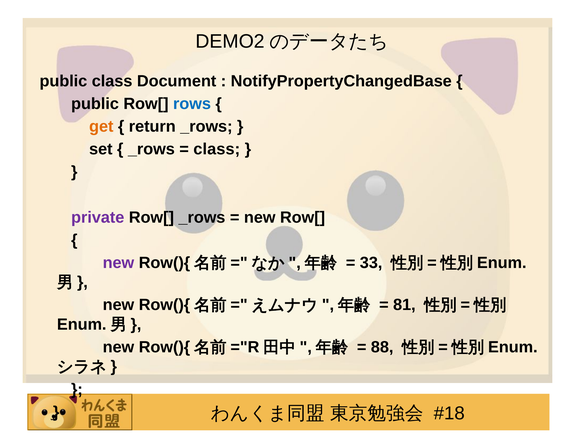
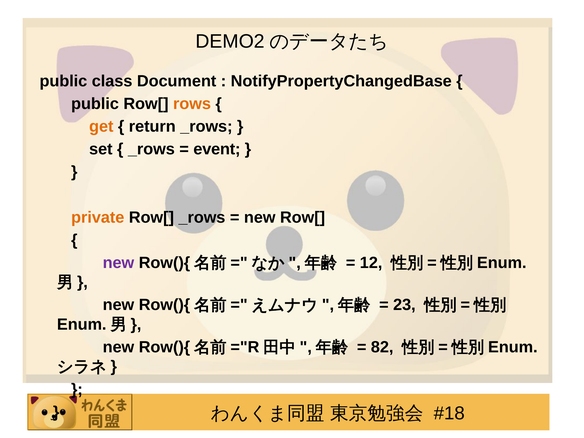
rows colour: blue -> orange (192, 104)
class: class -> event (217, 149)
private colour: purple -> orange (98, 217)
33: 33 -> 12 (371, 263)
81: 81 -> 23 (404, 305)
88: 88 -> 82 (382, 347)
